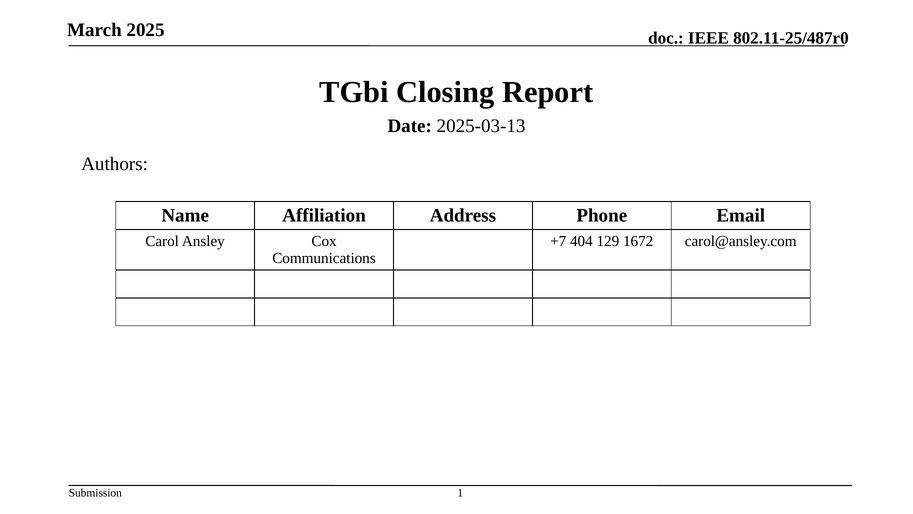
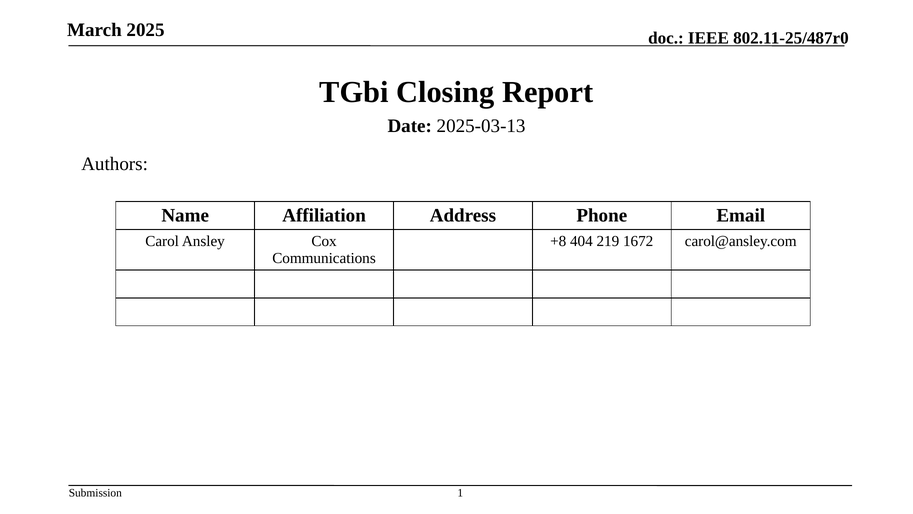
+7: +7 -> +8 (558, 241)
129: 129 -> 219 (608, 241)
